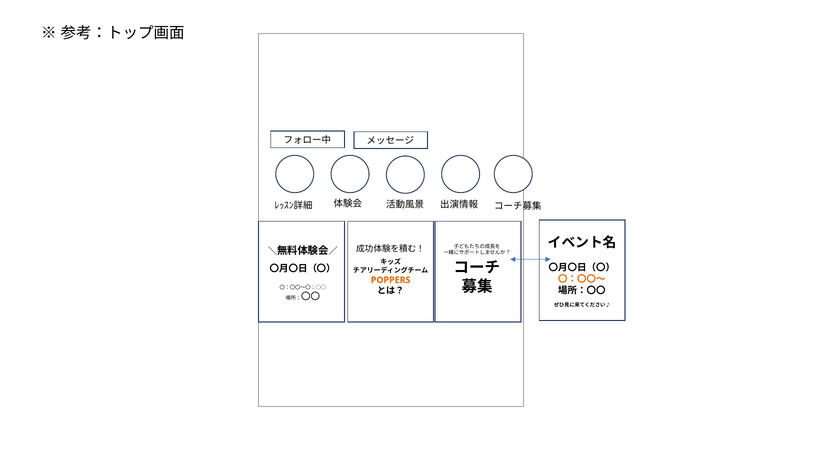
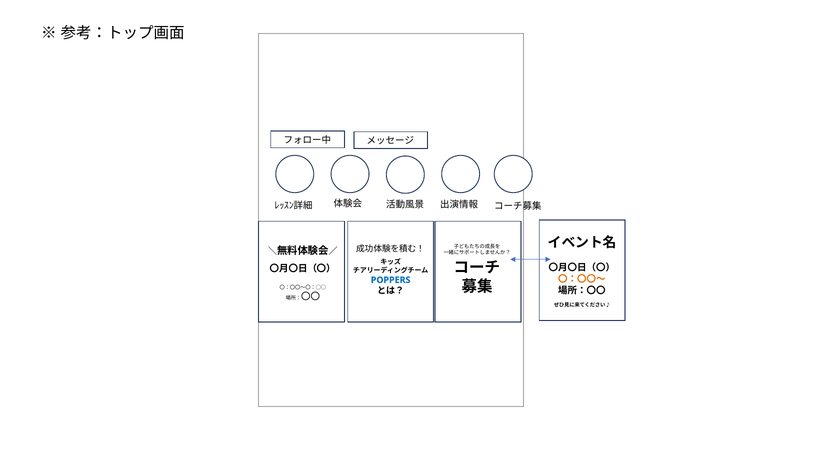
POPPERS colour: orange -> blue (391, 280)
